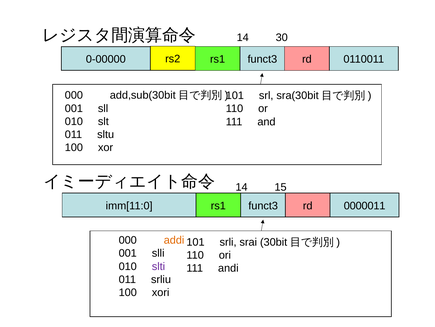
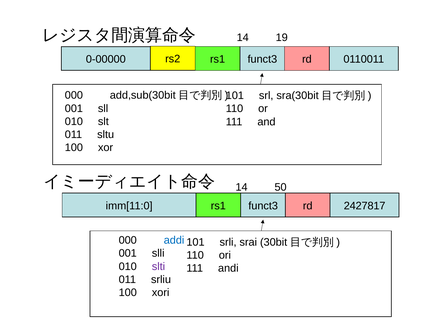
30: 30 -> 19 (282, 37)
15: 15 -> 50 (281, 187)
0000011: 0000011 -> 2427817 (365, 205)
addi colour: orange -> blue (174, 240)
